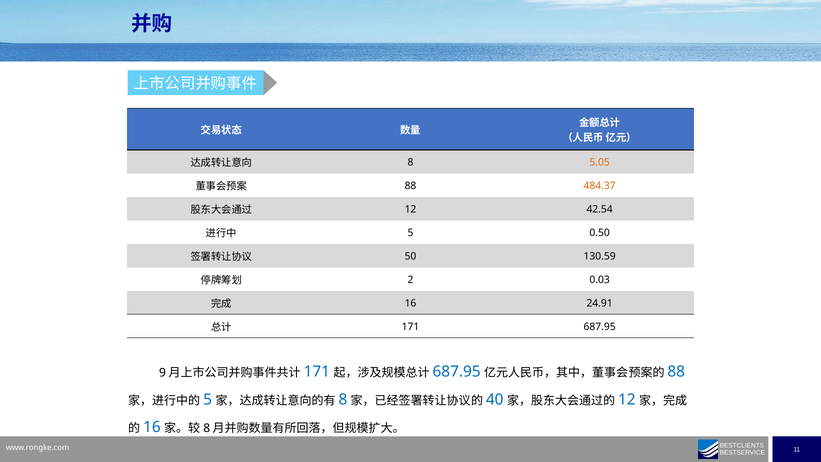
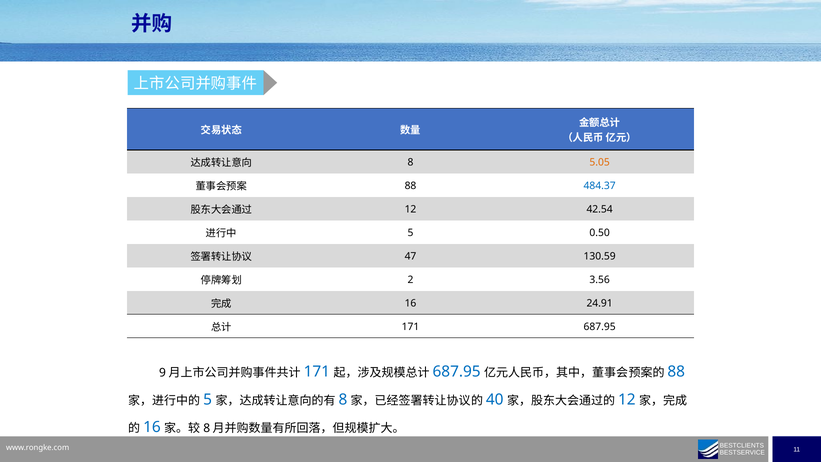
484.37 colour: orange -> blue (600, 186)
50: 50 -> 47 (411, 256)
0.03: 0.03 -> 3.56 (600, 280)
